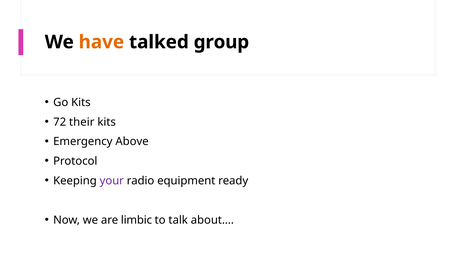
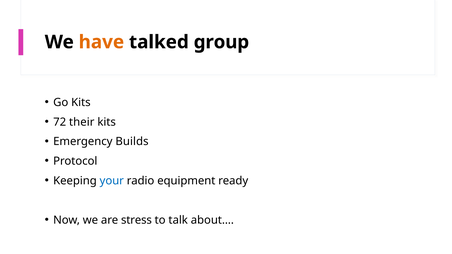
Above: Above -> Builds (132, 142)
your colour: purple -> blue (112, 181)
limbic: limbic -> stress (136, 220)
